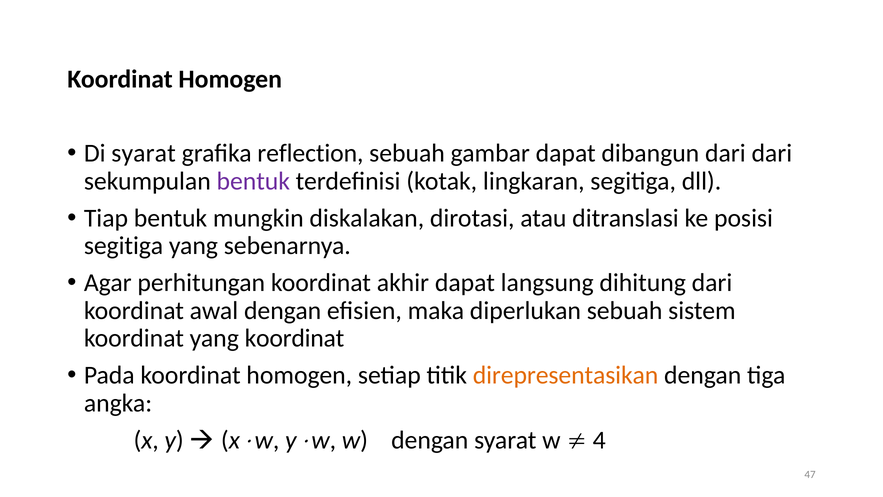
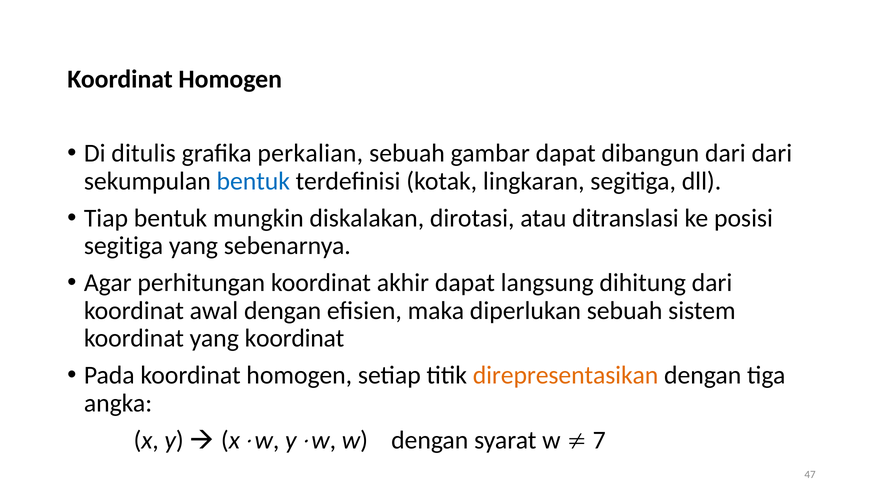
Di syarat: syarat -> ditulis (144, 153)
reflection: reflection -> perkalian (310, 153)
bentuk colour: purple -> blue (253, 181)
4: 4 -> 7 (599, 440)
